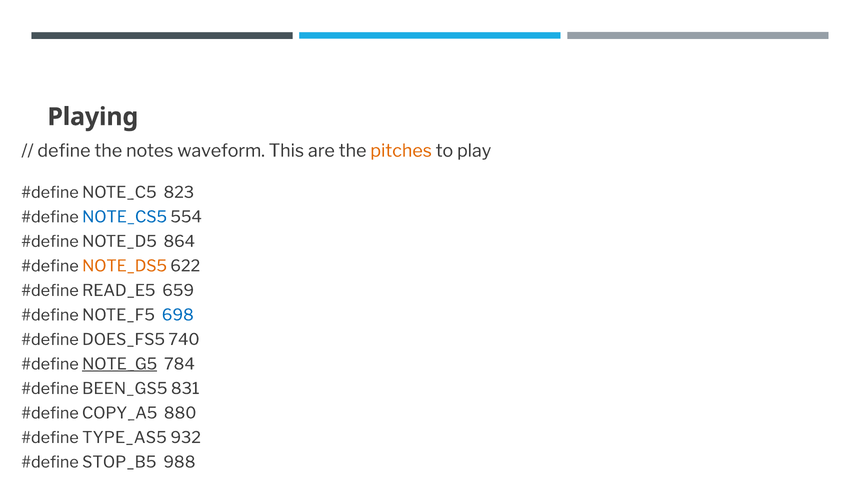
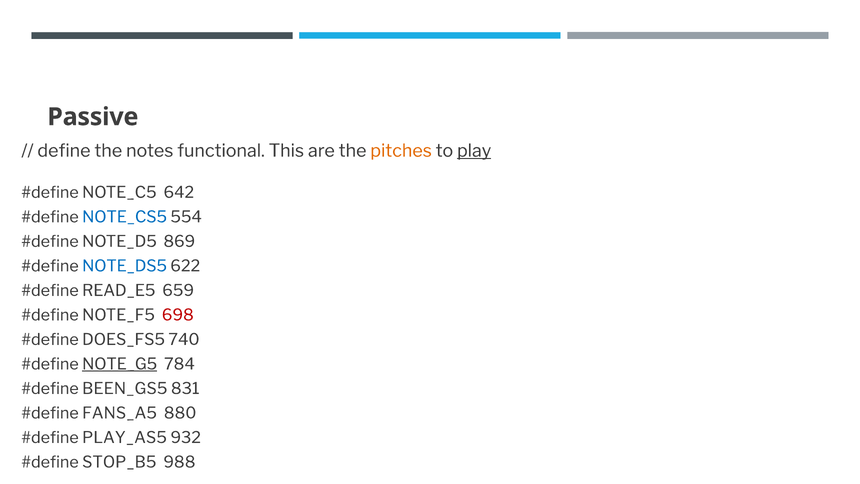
Playing: Playing -> Passive (93, 117)
waveform: waveform -> functional (221, 151)
play underline: none -> present (474, 151)
823: 823 -> 642 (179, 192)
864: 864 -> 869 (179, 241)
NOTE_DS5 colour: orange -> blue (125, 266)
698 colour: blue -> red (178, 315)
COPY_A5: COPY_A5 -> FANS_A5 (120, 413)
TYPE_AS5: TYPE_AS5 -> PLAY_AS5 (124, 437)
